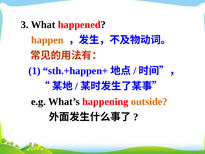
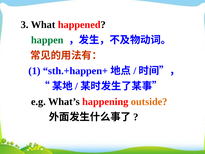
happen colour: orange -> green (47, 40)
